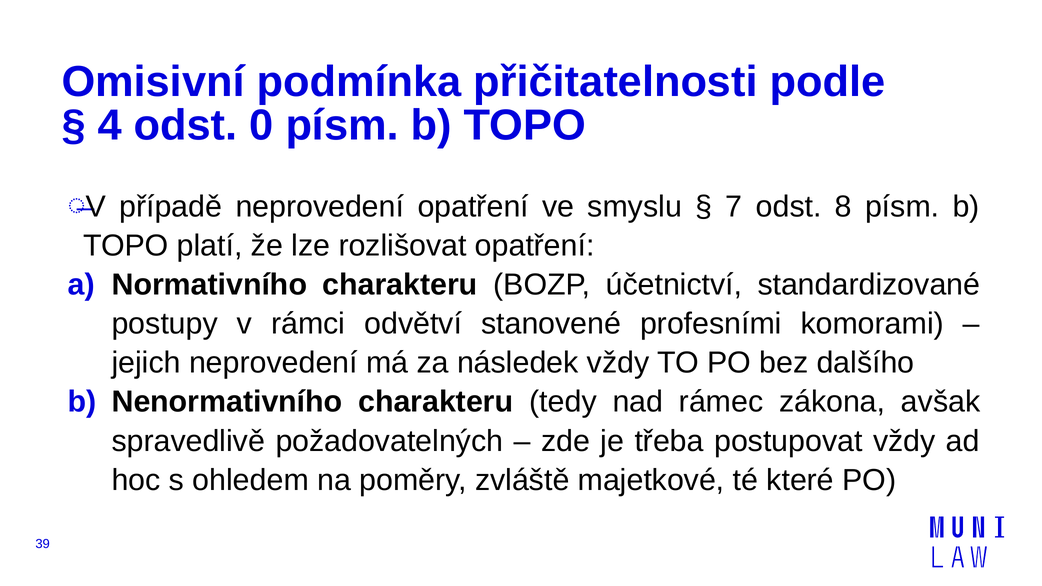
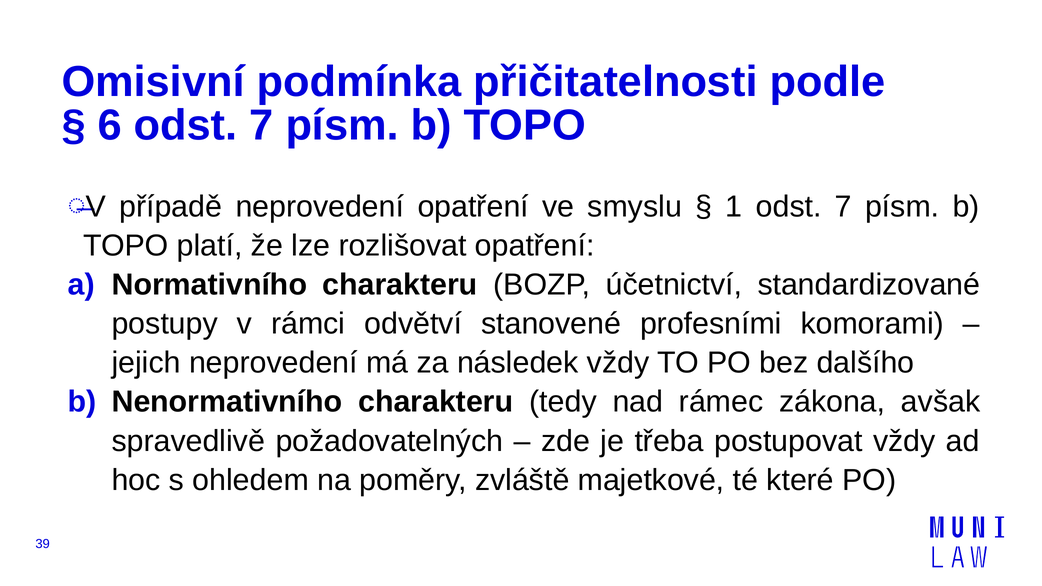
4: 4 -> 6 (110, 125)
0: 0 -> 7 (261, 125)
7: 7 -> 1 (734, 207)
8: 8 -> 7 (843, 207)
